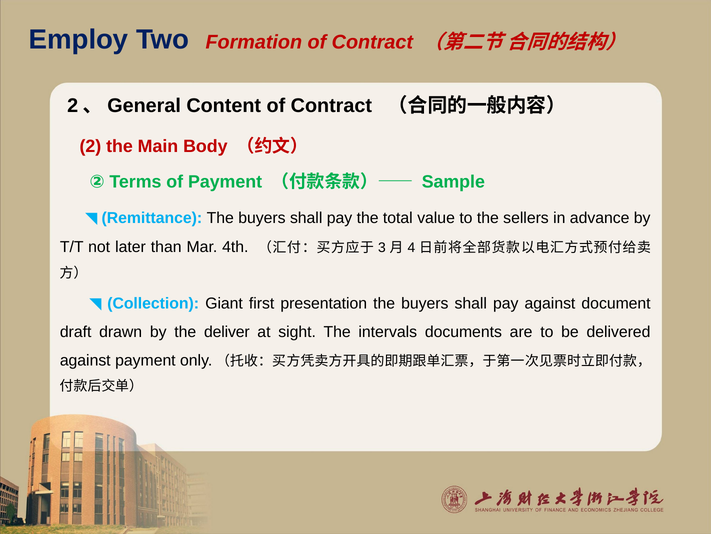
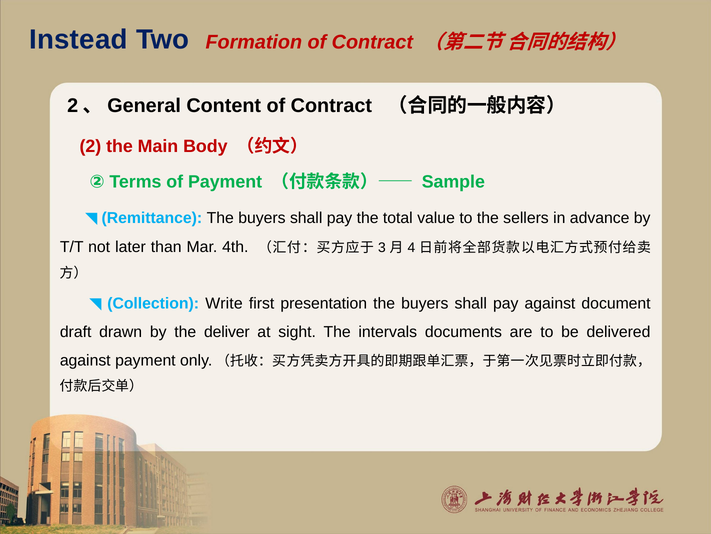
Employ: Employ -> Instead (78, 39)
Giant: Giant -> Write (224, 303)
